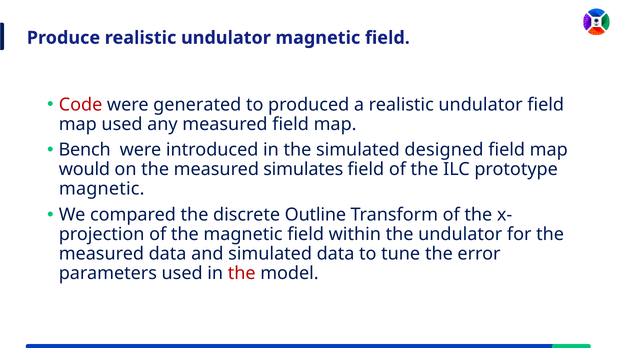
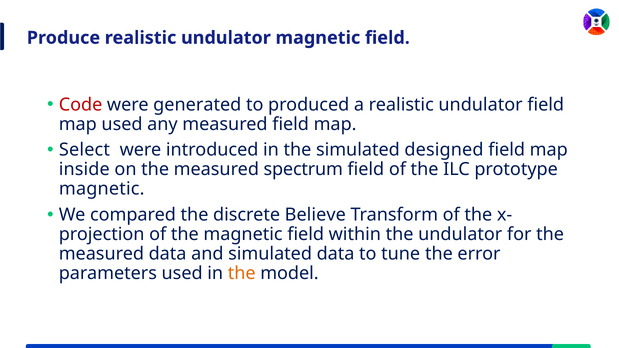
Bench: Bench -> Select (84, 150)
would: would -> inside (84, 170)
simulates: simulates -> spectrum (303, 170)
Outline: Outline -> Believe (315, 215)
the colour: red -> orange (242, 274)
